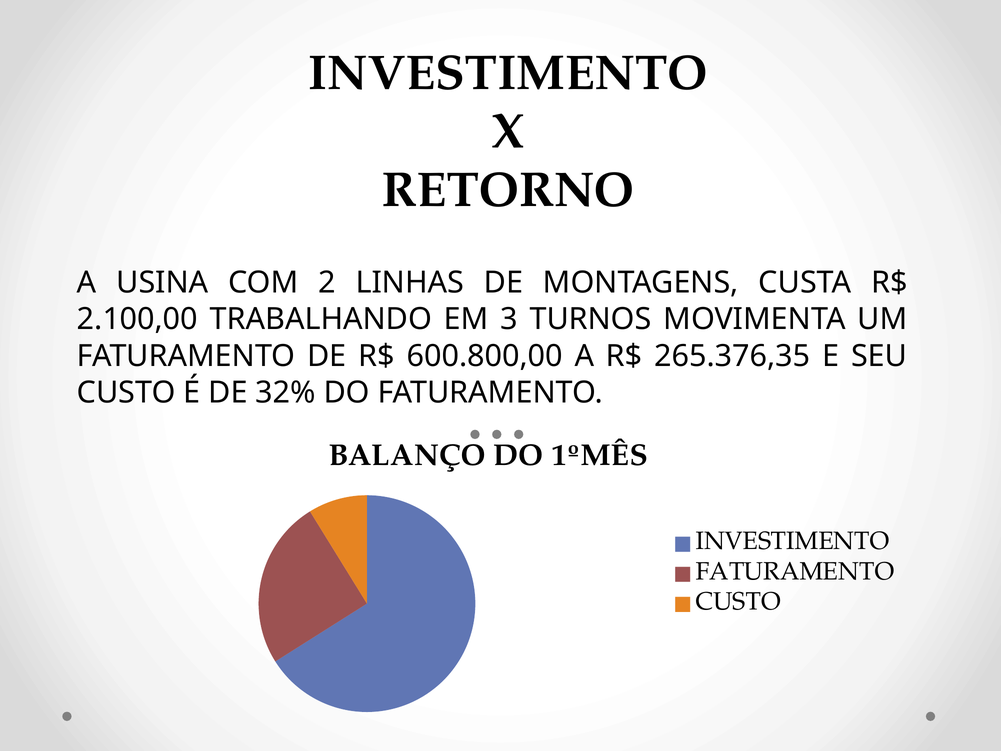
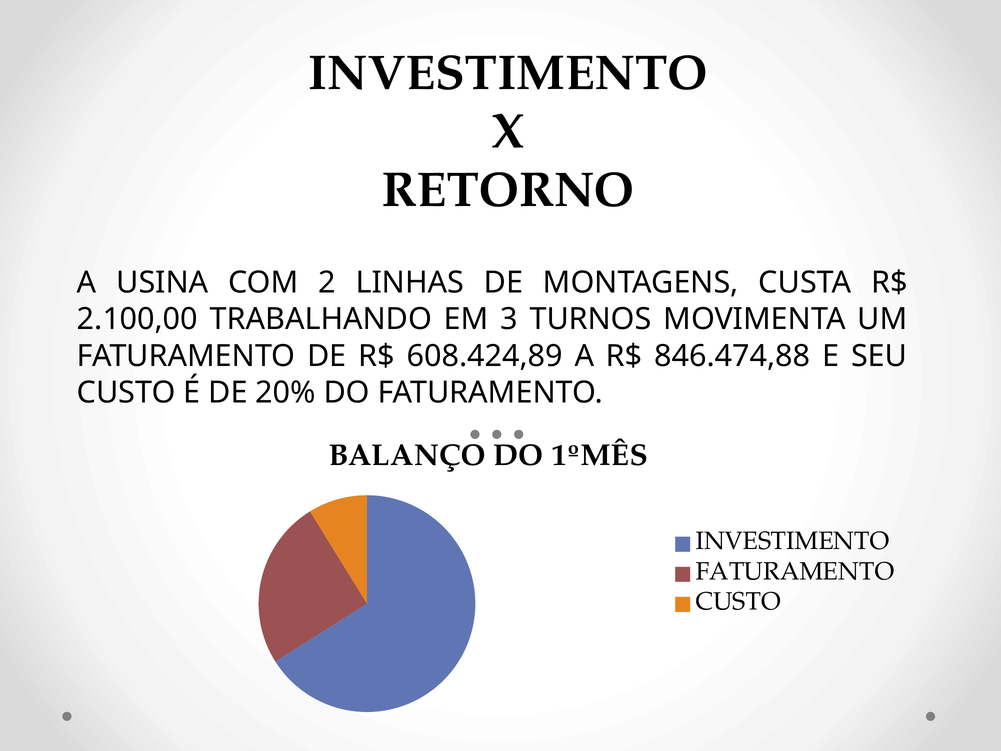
600.800,00: 600.800,00 -> 608.424,89 (485, 356)
265.376,35: 265.376,35 -> 846.474,88 (732, 356)
32%: 32% -> 20% (286, 393)
